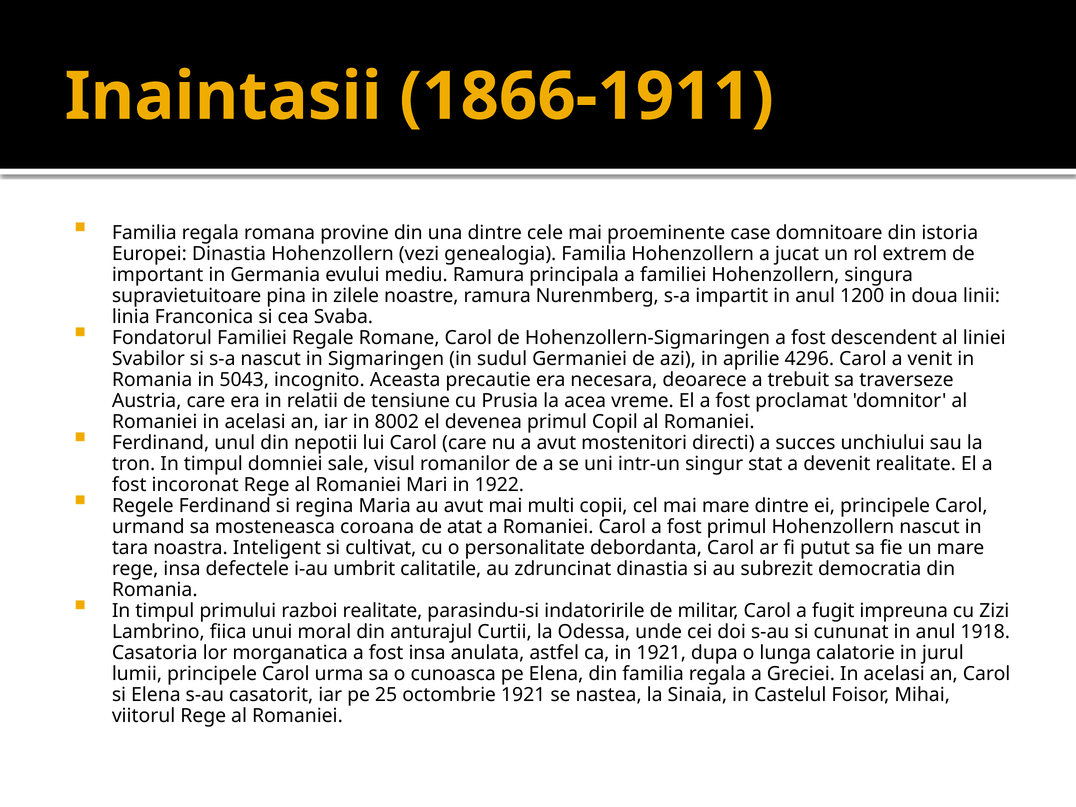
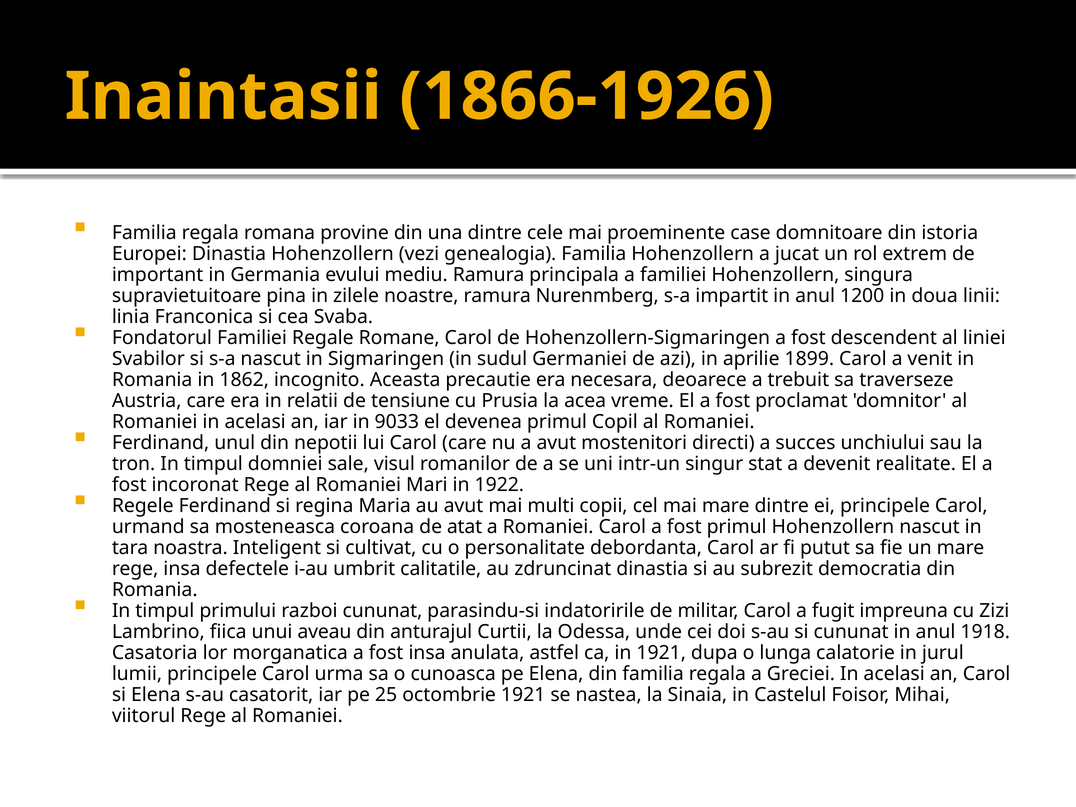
1866-1911: 1866-1911 -> 1866-1926 (587, 97)
4296: 4296 -> 1899 (809, 359)
5043: 5043 -> 1862 (244, 380)
8002: 8002 -> 9033 (397, 422)
razboi realitate: realitate -> cununat (382, 611)
moral: moral -> aveau (324, 632)
